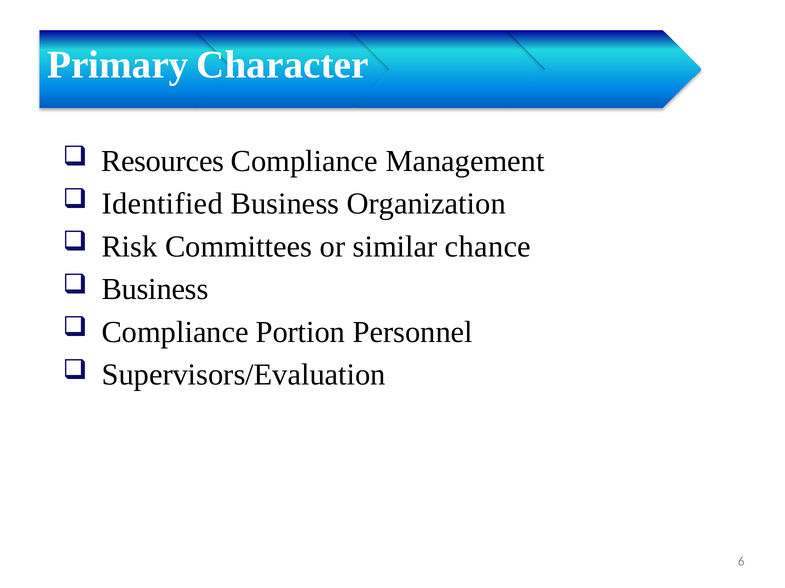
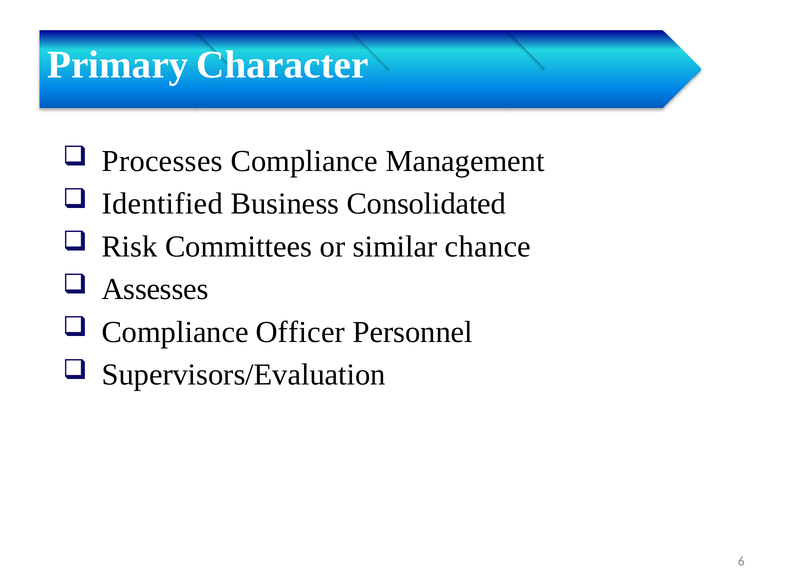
Resources: Resources -> Processes (162, 161)
Organization: Organization -> Consolidated (426, 204)
Business: Business -> Assesses (155, 290)
Portion: Portion -> Officer (300, 332)
